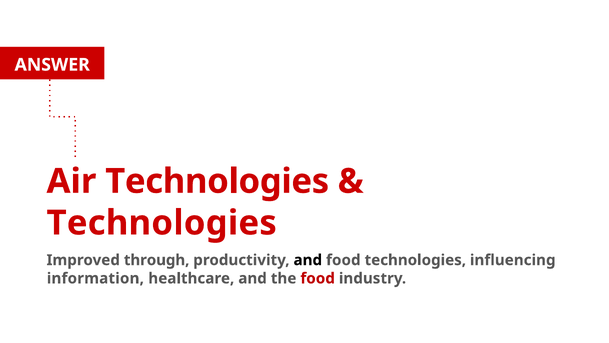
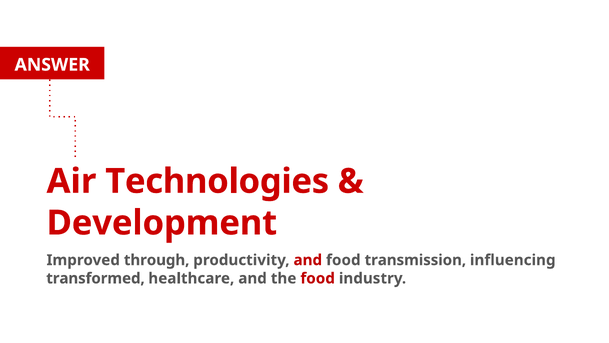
Technologies: Technologies -> Development (162, 223)
and colour: black -> red (308, 260)
food technologies: technologies -> transmission (415, 260)
information: information -> transformed (96, 278)
